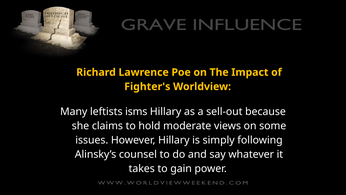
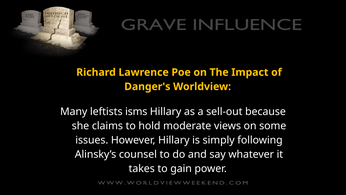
Fighter's: Fighter's -> Danger's (147, 86)
